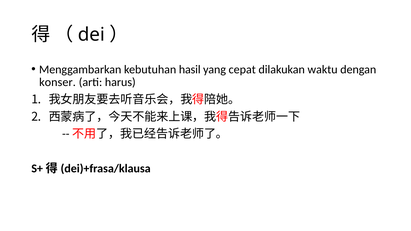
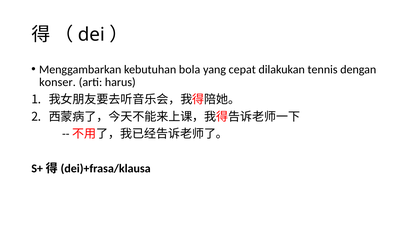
hasil: hasil -> bola (190, 69)
waktu: waktu -> tennis (323, 69)
